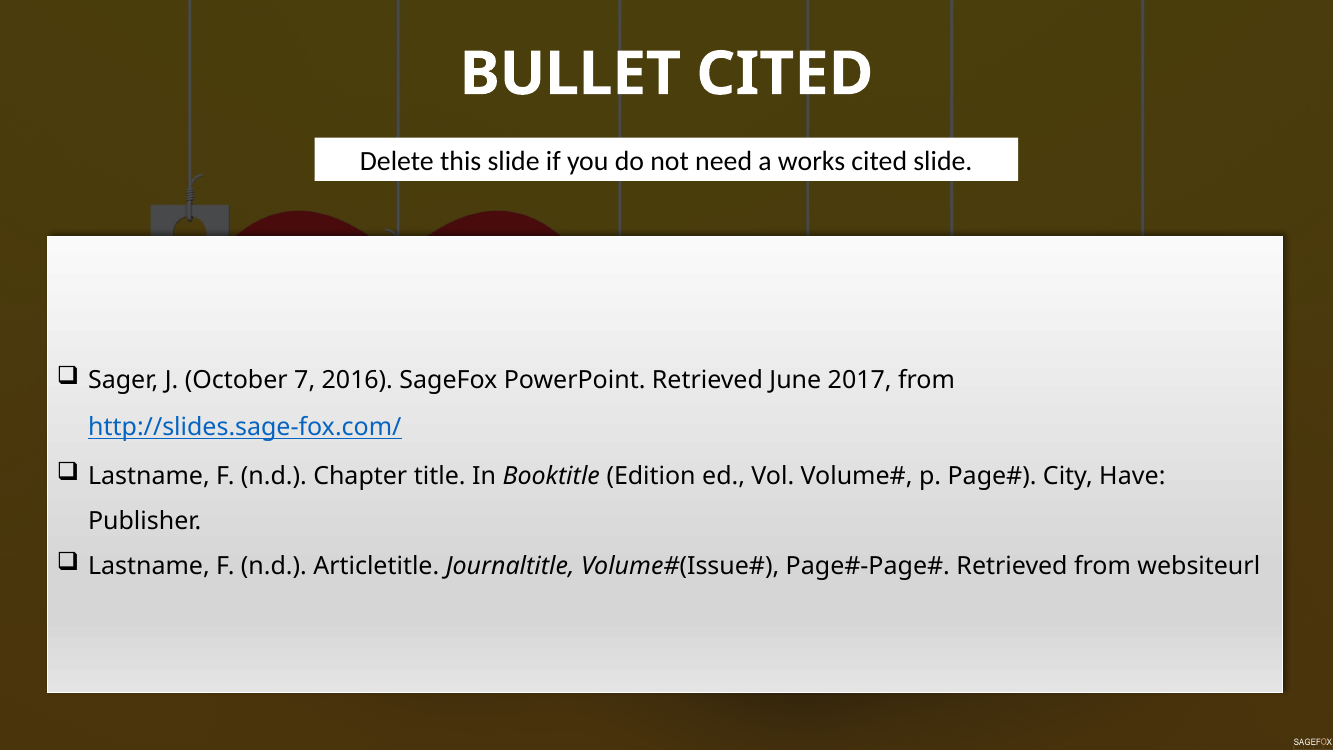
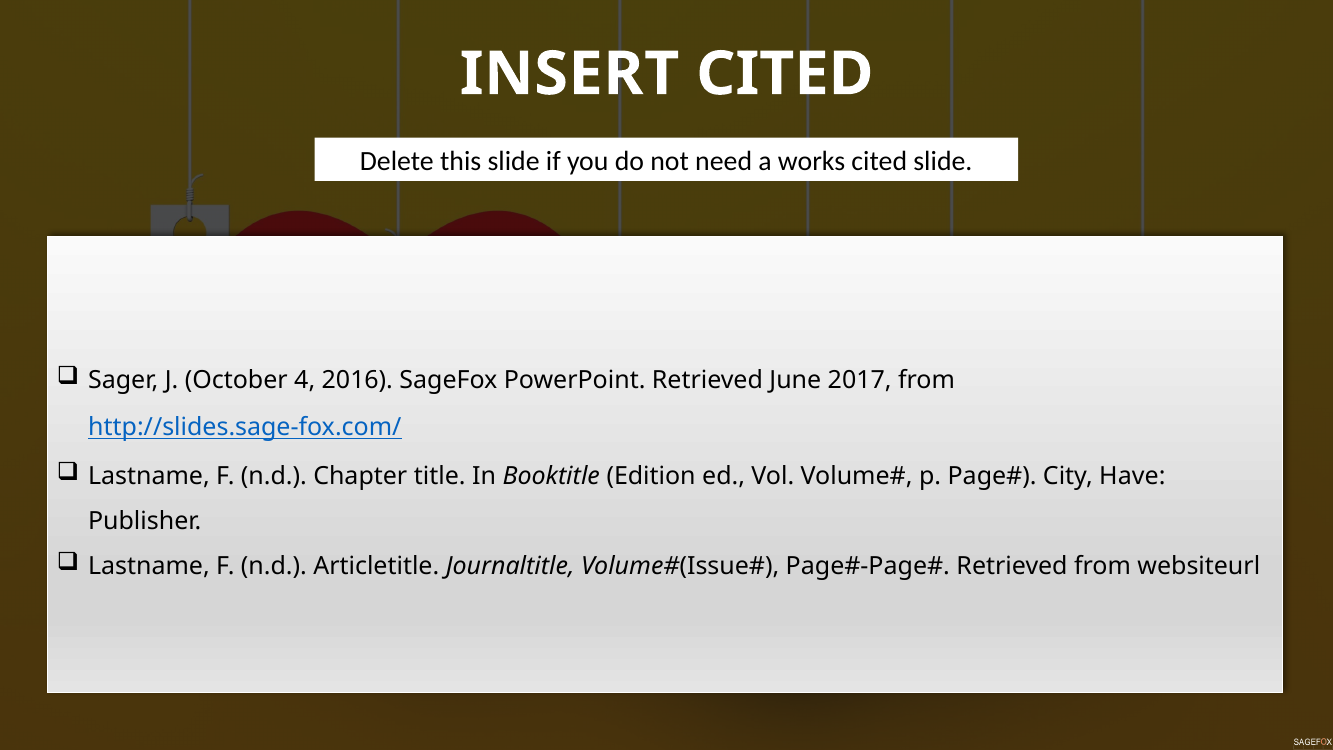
BULLET: BULLET -> INSERT (570, 74)
7: 7 -> 4 (305, 380)
